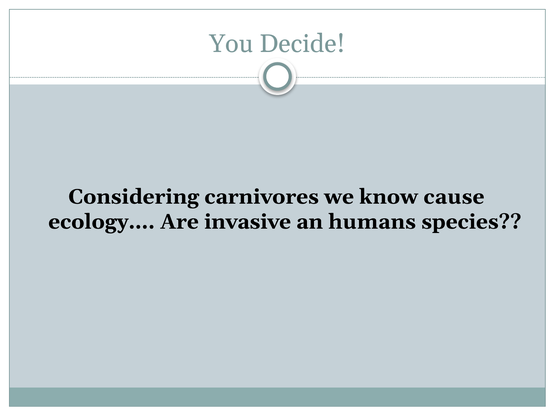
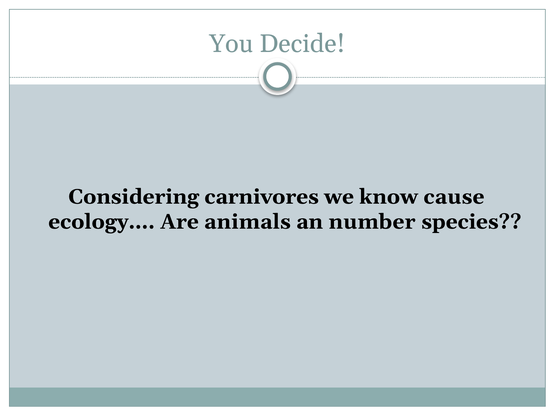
invasive: invasive -> animals (247, 222)
humans: humans -> number (372, 222)
